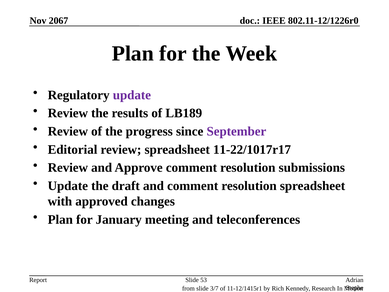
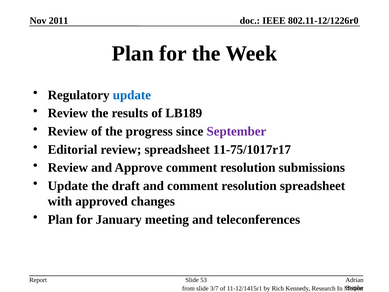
2067: 2067 -> 2011 (58, 21)
update colour: purple -> blue (132, 95)
11-22/1017r17: 11-22/1017r17 -> 11-75/1017r17 (252, 149)
